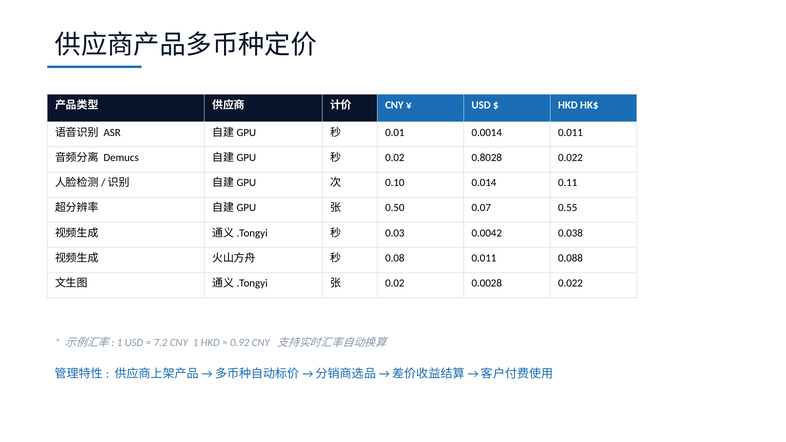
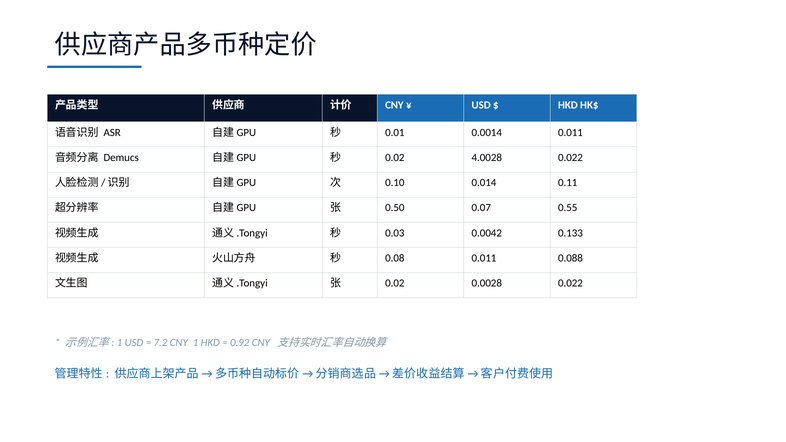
0.8028: 0.8028 -> 4.0028 (487, 158)
0.038: 0.038 -> 0.133 (570, 233)
